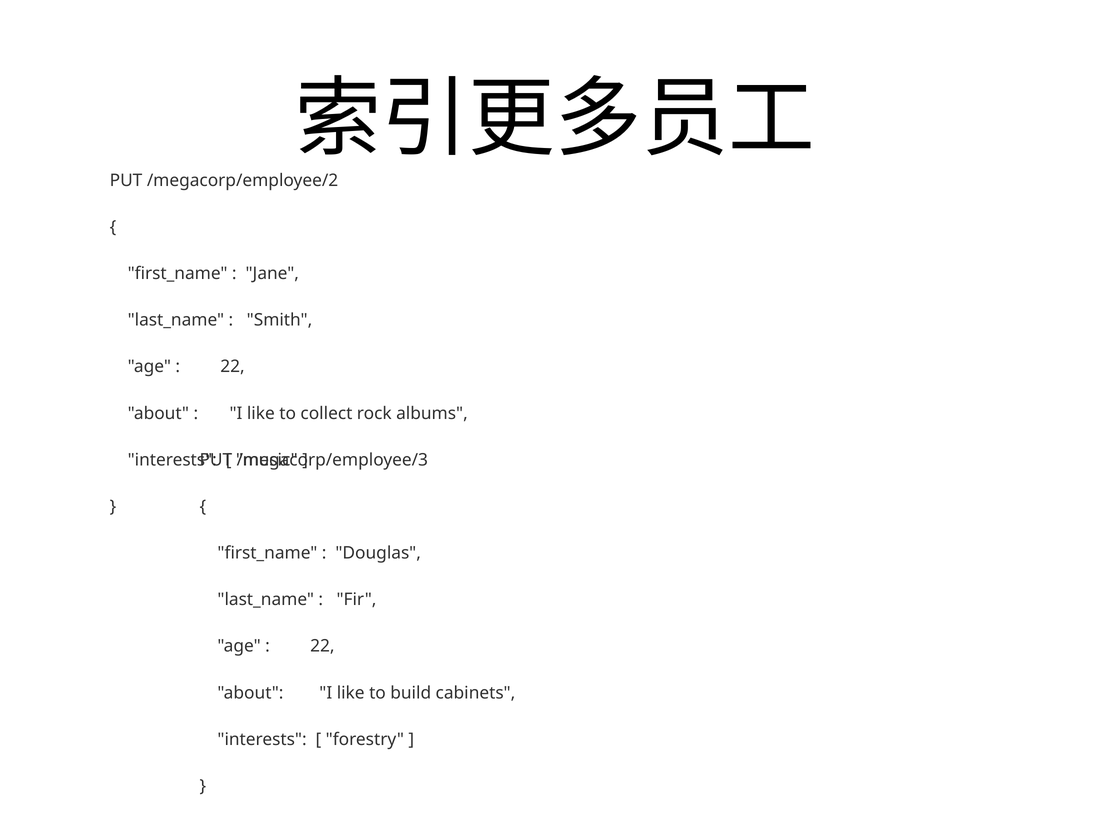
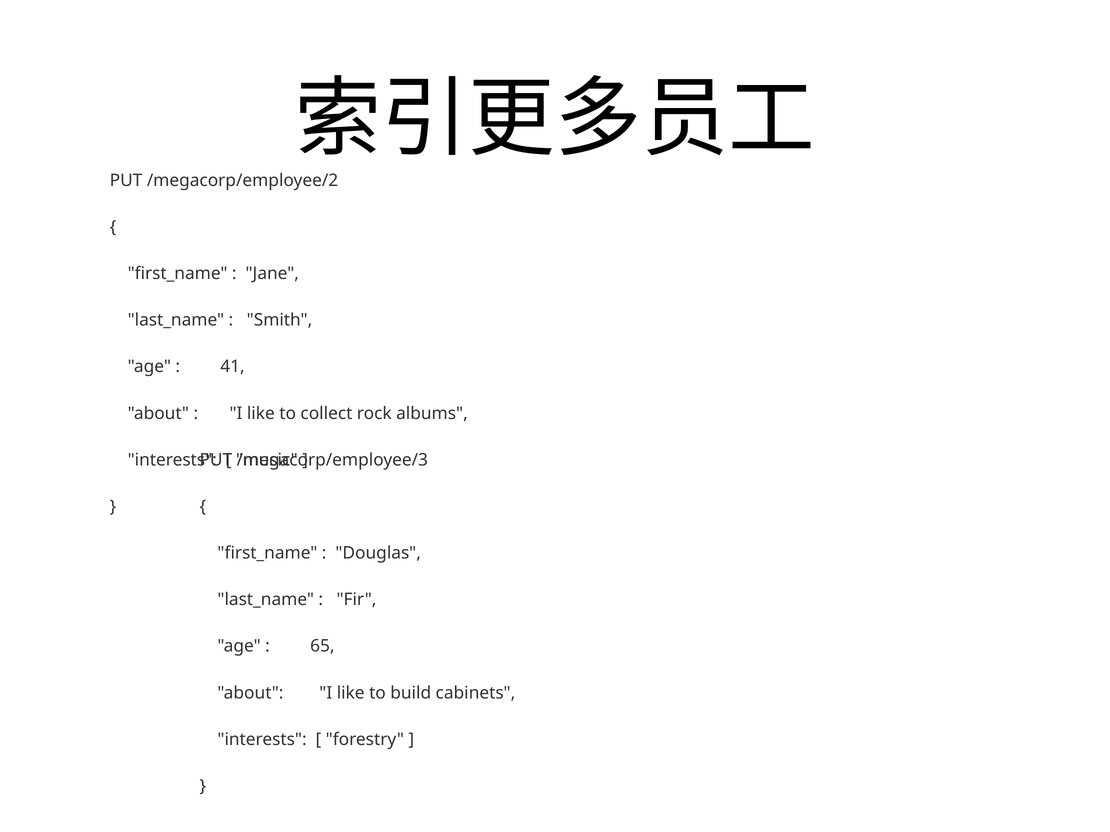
22: 22 -> 41 (233, 367)
22: 22 -> 65 (322, 647)
